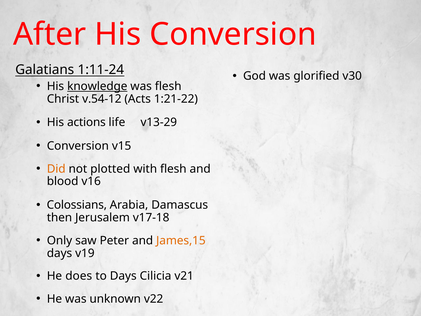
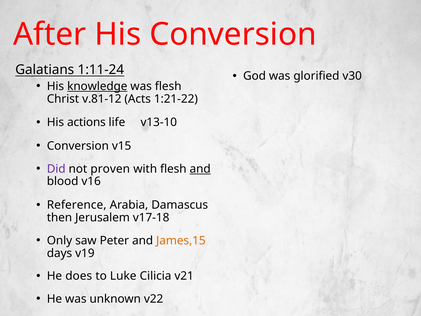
v.54-12: v.54-12 -> v.81-12 (102, 99)
v13-29: v13-29 -> v13-10 (159, 122)
Did colour: orange -> purple (56, 169)
plotted: plotted -> proven (110, 169)
and underline: none -> present (200, 169)
Colossians: Colossians -> Reference (77, 205)
to Days: Days -> Luke (123, 276)
